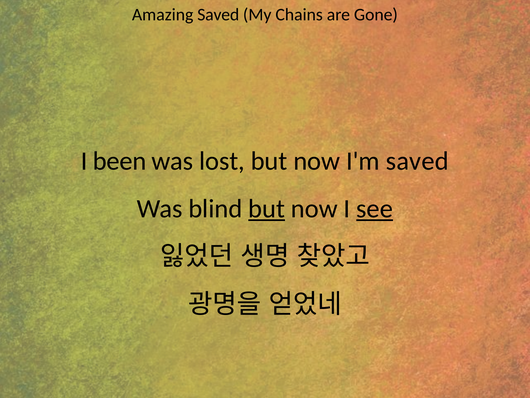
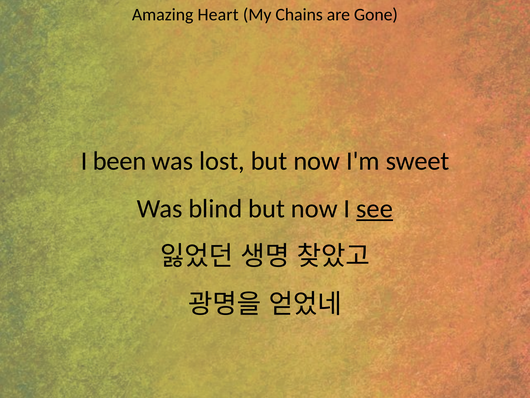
Amazing Saved: Saved -> Heart (218, 14)
I'm saved: saved -> sweet (417, 161)
but underline: present -> none (267, 209)
